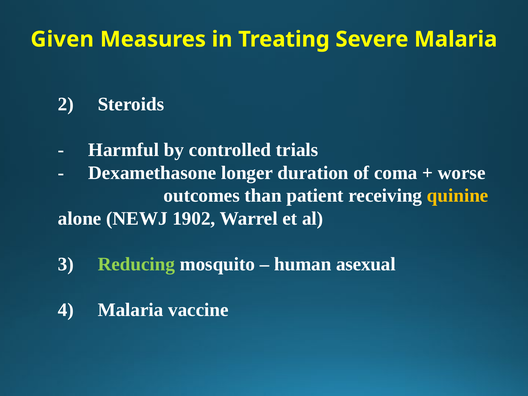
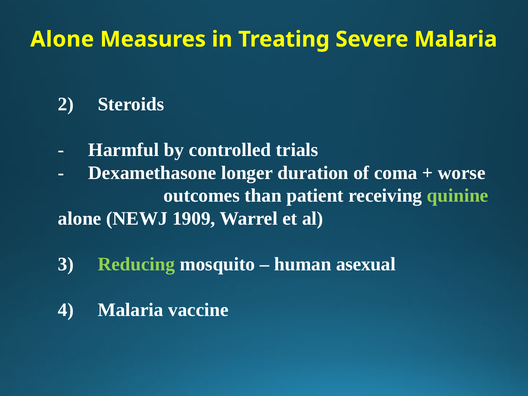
Given: Given -> Alone (62, 39)
quinine colour: yellow -> light green (458, 196)
1902: 1902 -> 1909 (194, 219)
